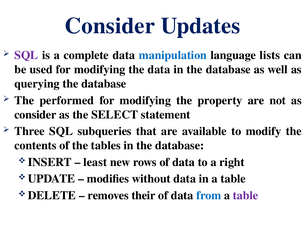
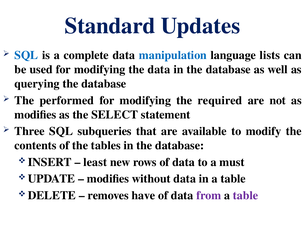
Consider: Consider -> Standard (110, 26)
SQL colour: purple -> blue (26, 55)
property: property -> required (220, 100)
consider: consider -> modiﬁes (35, 115)
right: right -> must (232, 162)
their: their -> have (143, 195)
from colour: blue -> purple (209, 195)
